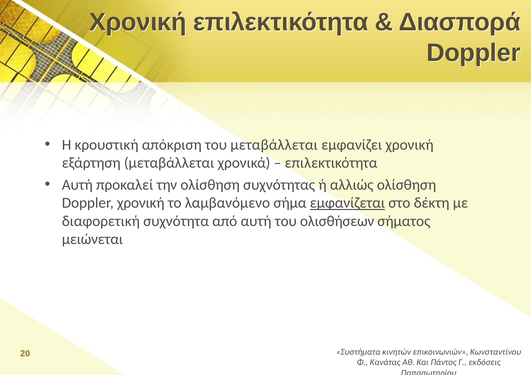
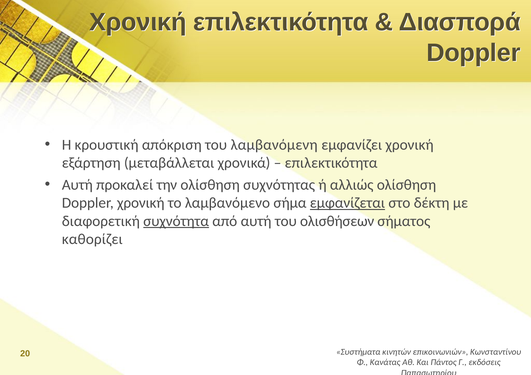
του μεταβάλλεται: μεταβάλλεται -> λαμβανόμενη (274, 145)
συχνότητα underline: none -> present (176, 221)
μειώνεται: μειώνεται -> καθορίζει (92, 239)
